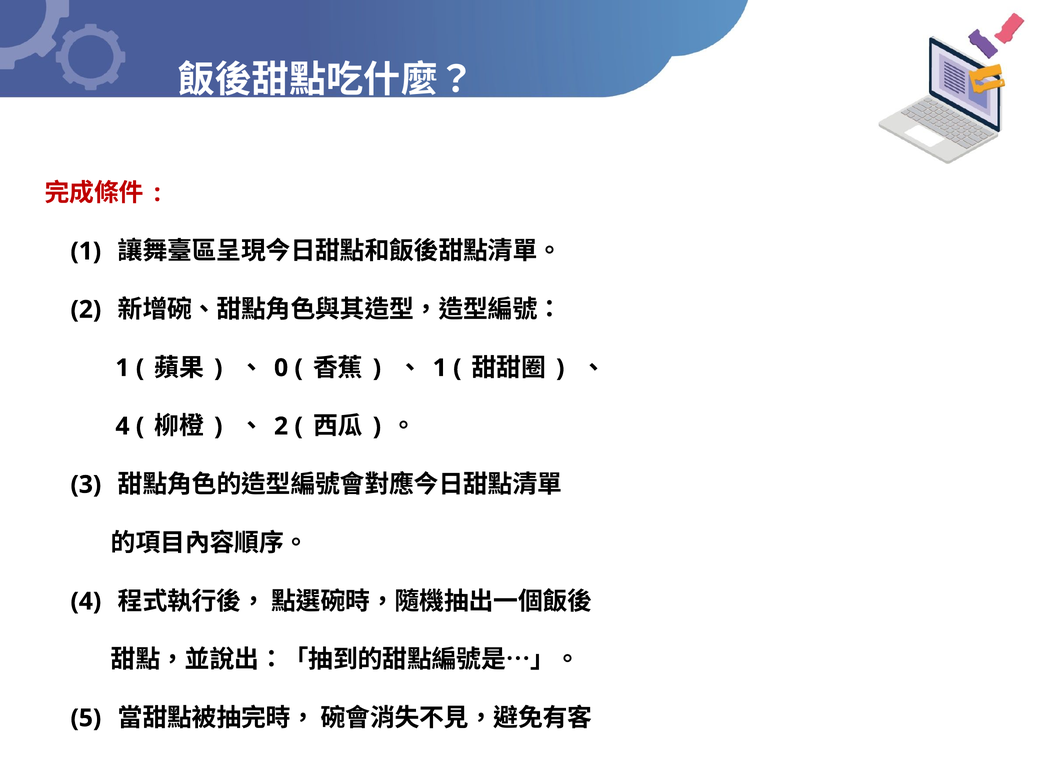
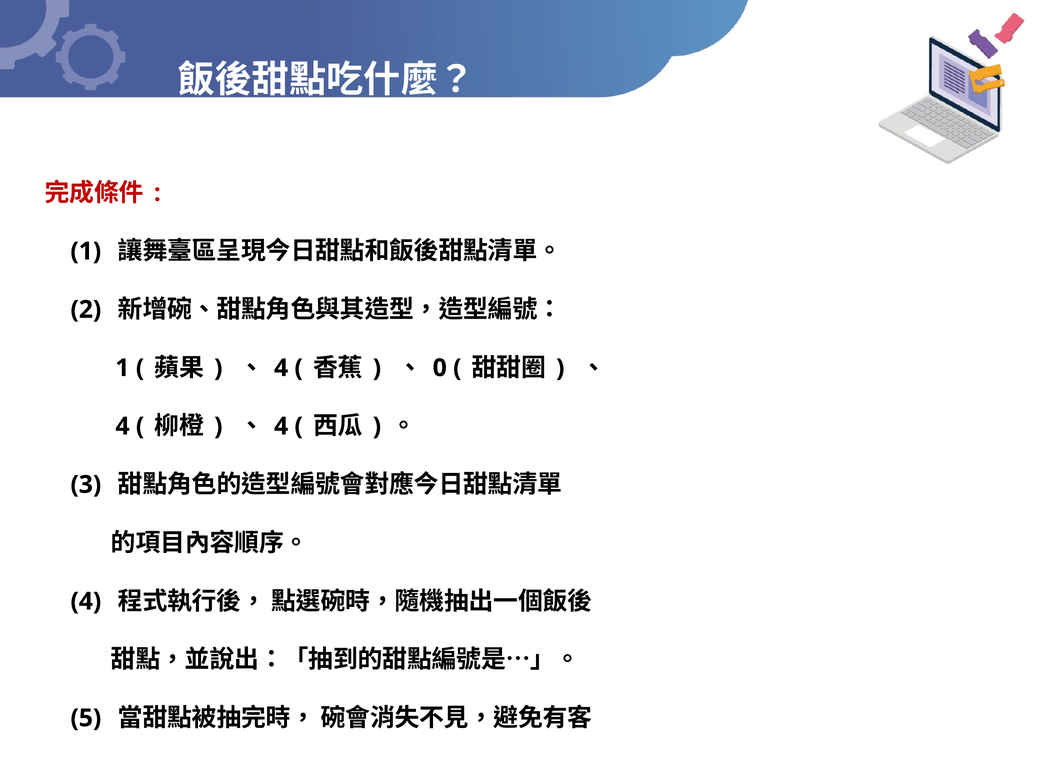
0: 0 -> 4 (281, 368)
1: 1 -> 0 (440, 368)
2: 2 -> 4 (281, 426)
